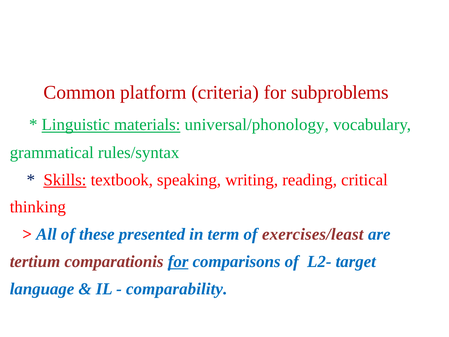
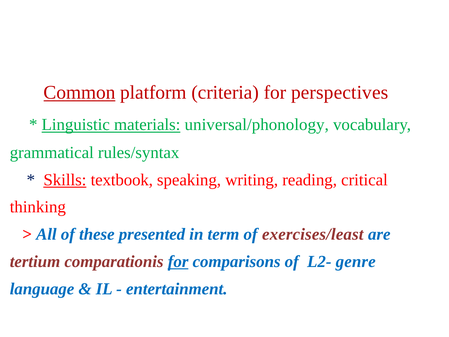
Common underline: none -> present (79, 92)
subproblems: subproblems -> perspectives (340, 92)
target: target -> genre (356, 262)
comparability: comparability -> entertainment (177, 289)
